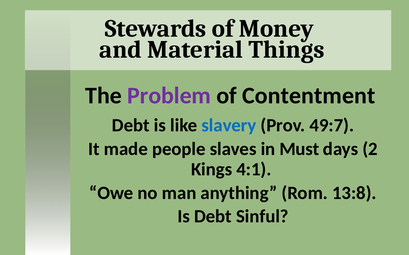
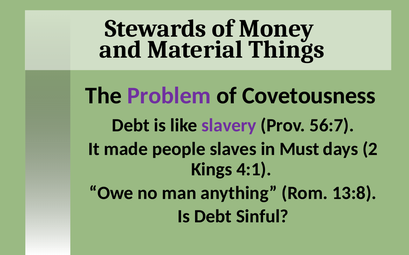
Contentment: Contentment -> Covetousness (309, 96)
slavery colour: blue -> purple (229, 126)
49:7: 49:7 -> 56:7 (332, 126)
